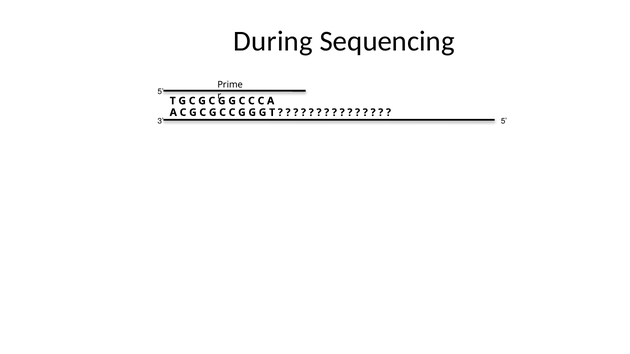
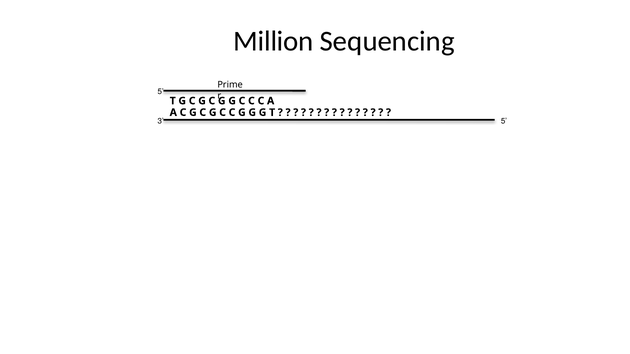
During: During -> Million (273, 41)
